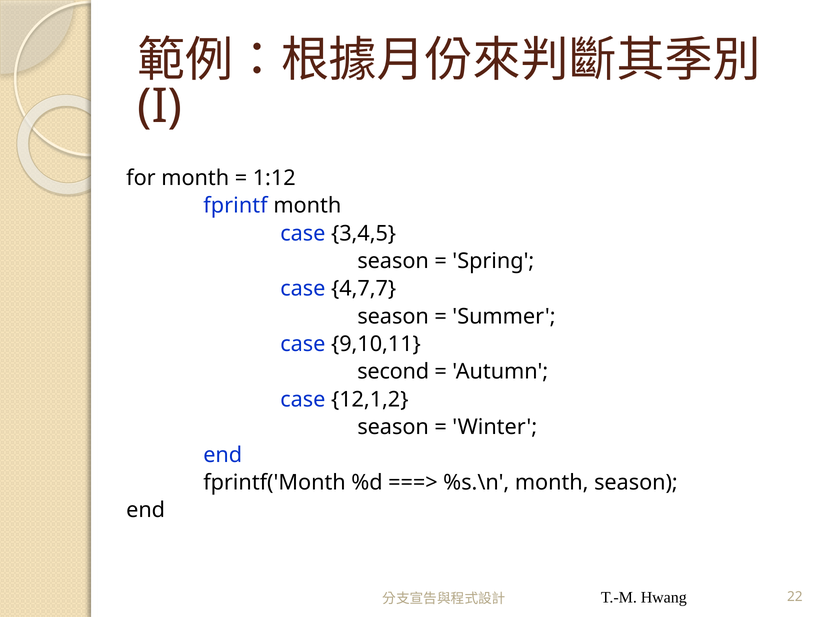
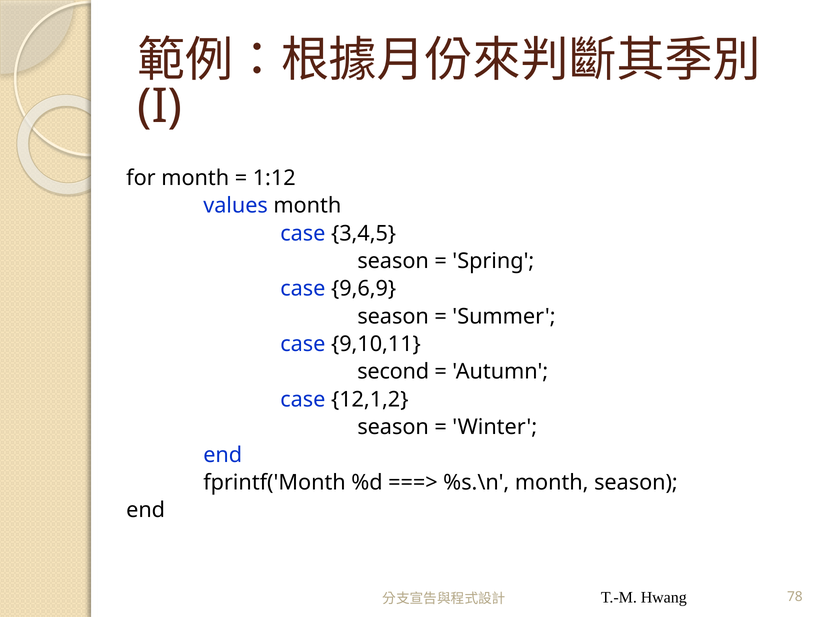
fprintf: fprintf -> values (236, 205)
4,7,7: 4,7,7 -> 9,6,9 (364, 289)
22: 22 -> 78 (795, 596)
